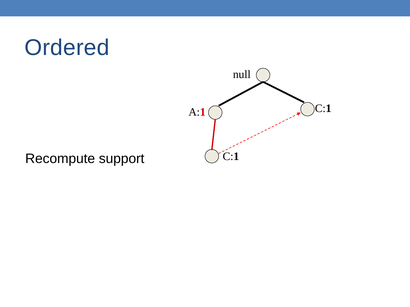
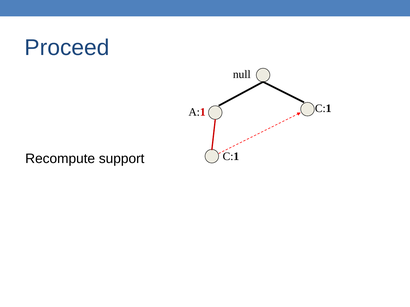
Ordered: Ordered -> Proceed (67, 48)
